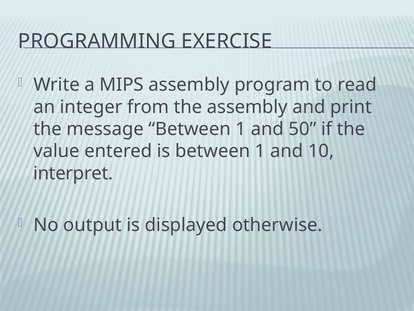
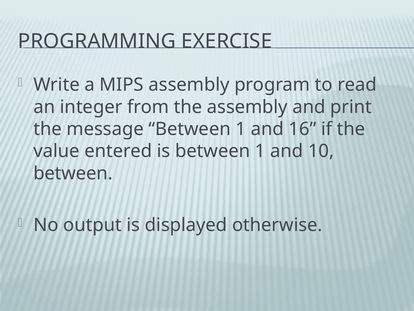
50: 50 -> 16 (302, 129)
interpret: interpret -> between (73, 173)
